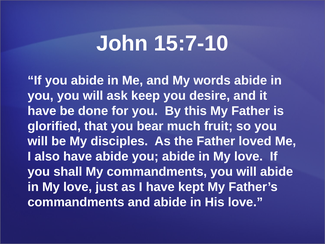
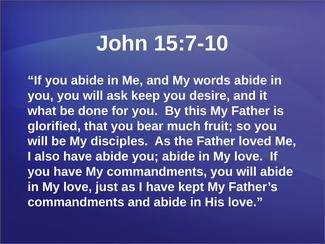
have: have -> what (42, 111)
you shall: shall -> have (68, 172)
